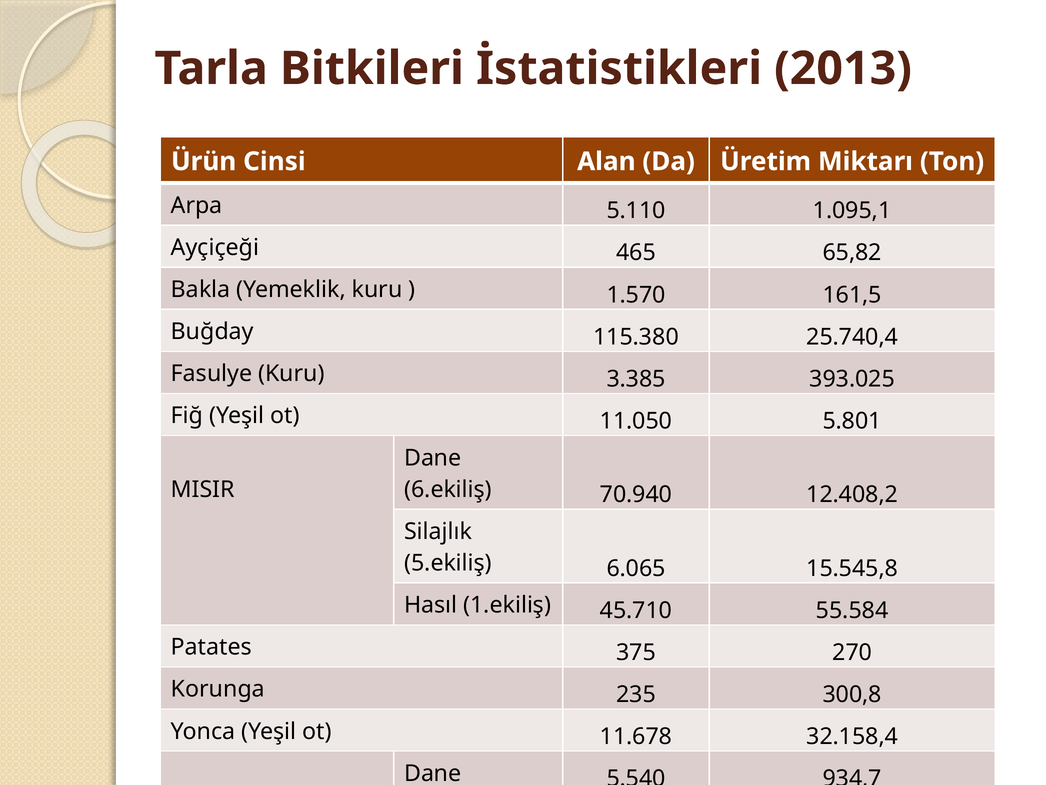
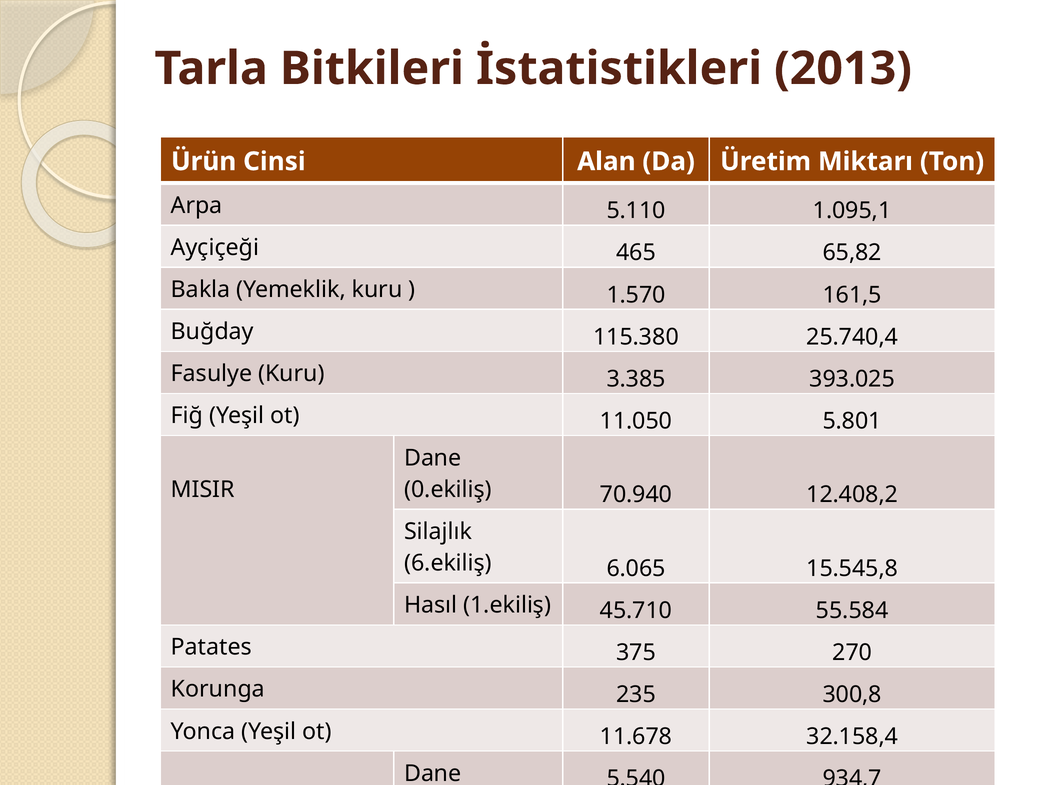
6.ekiliş: 6.ekiliş -> 0.ekiliş (448, 489)
5.ekiliş: 5.ekiliş -> 6.ekiliş (448, 563)
